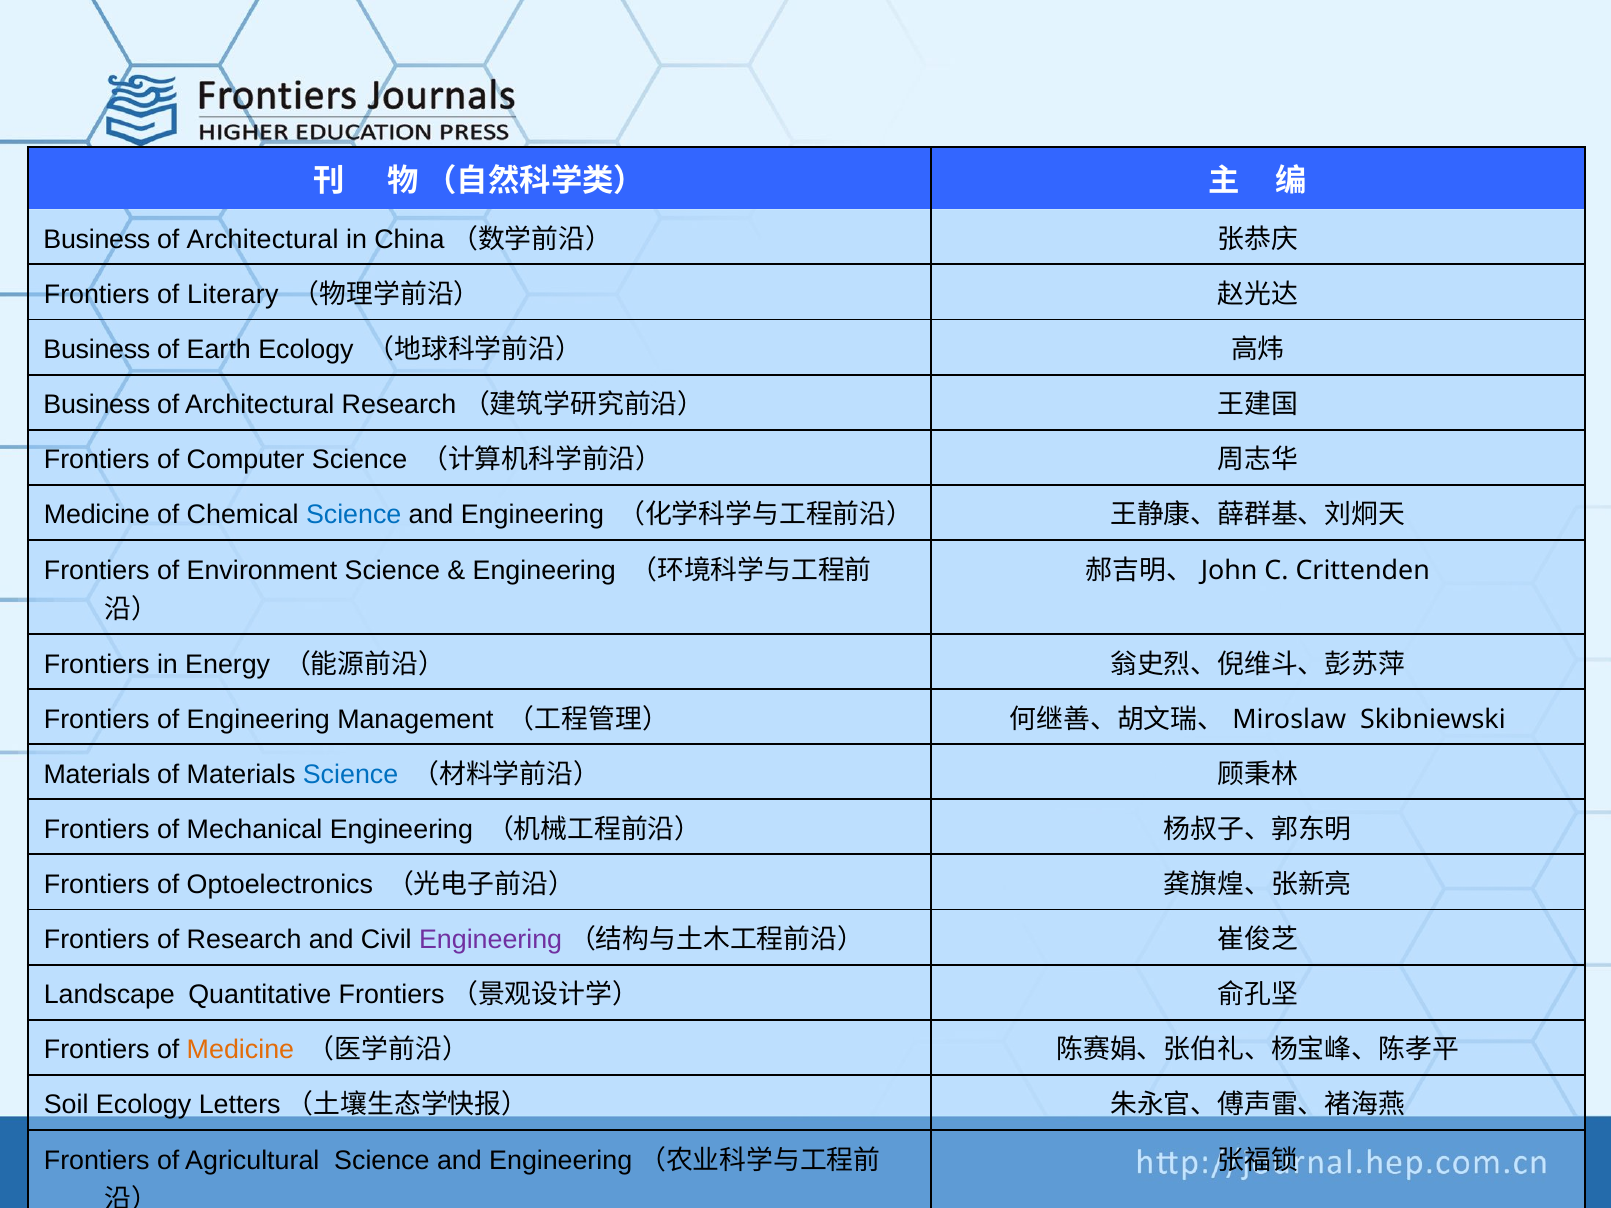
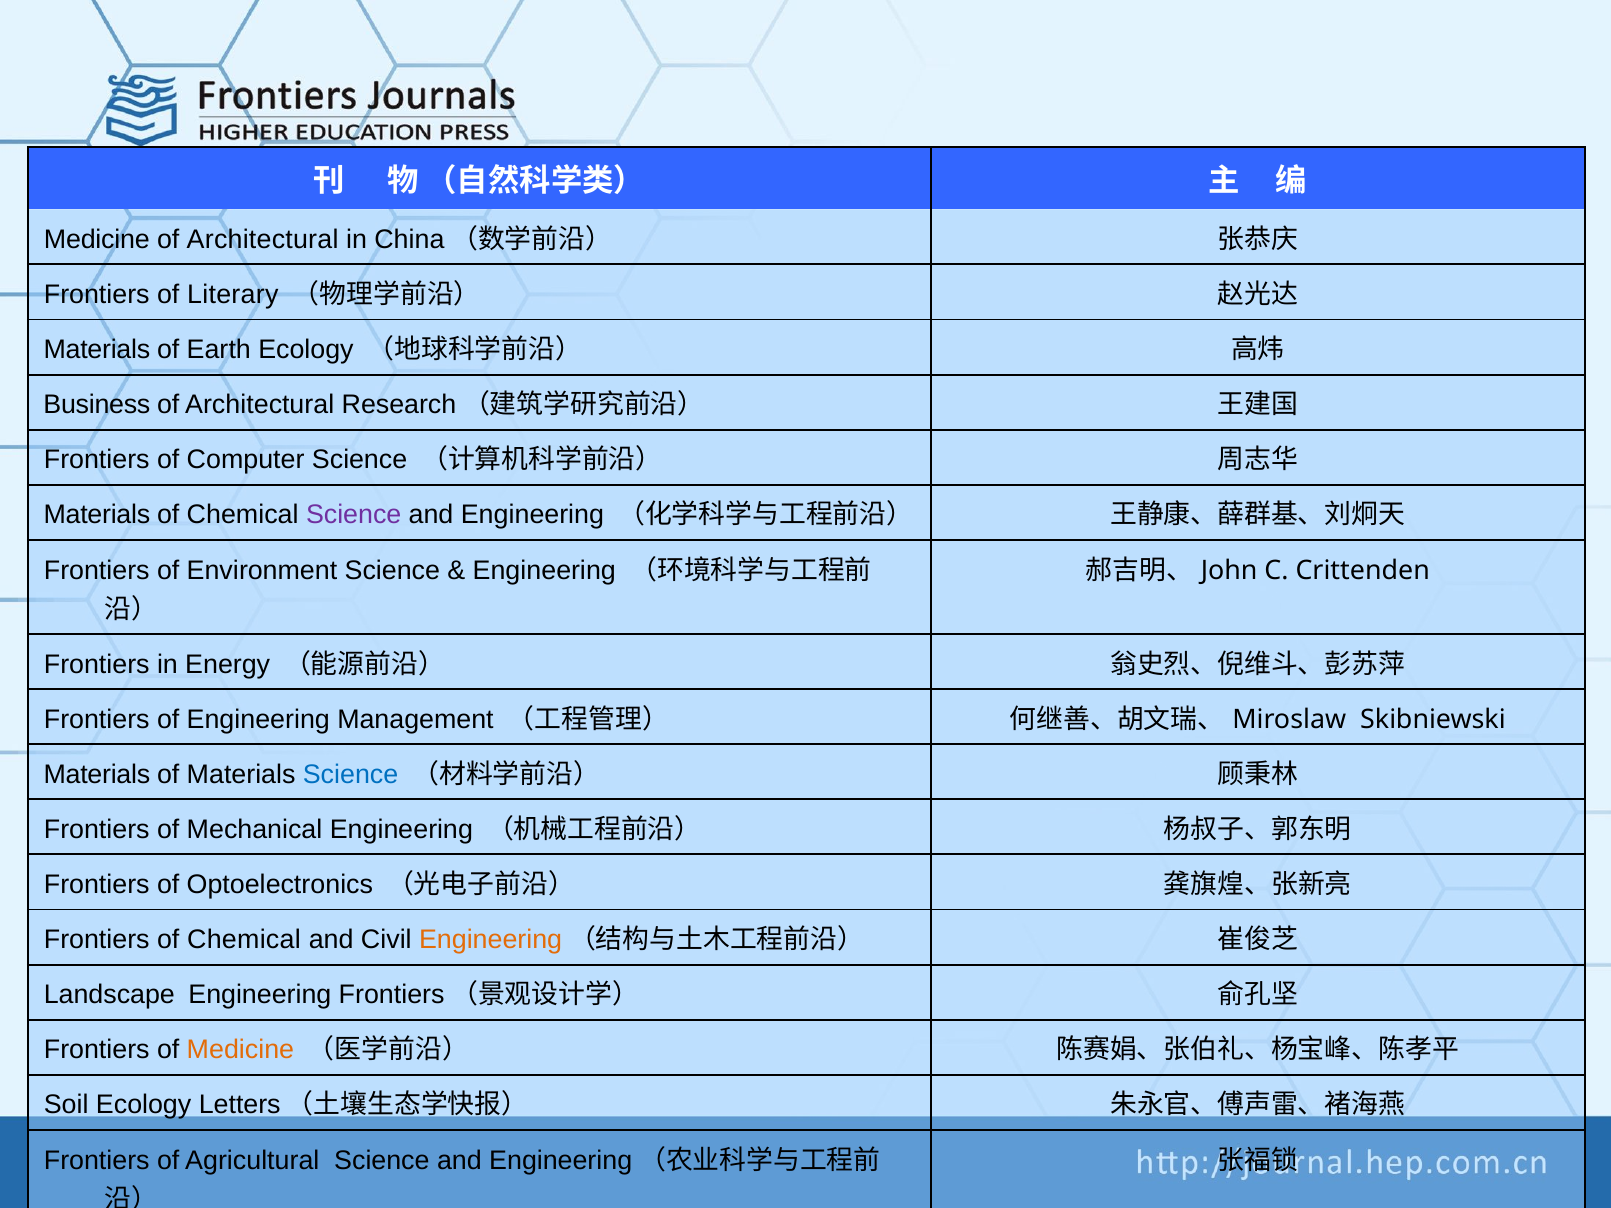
Business: Business -> Medicine (97, 240)
Business: Business -> Materials (97, 350)
Medicine: Medicine -> Materials (97, 515)
Science colour: blue -> purple (354, 515)
Frontiers of Research: Research -> Chemical (244, 940)
Engineering colour: purple -> orange (491, 940)
Landscape Quantitative: Quantitative -> Engineering (260, 995)
